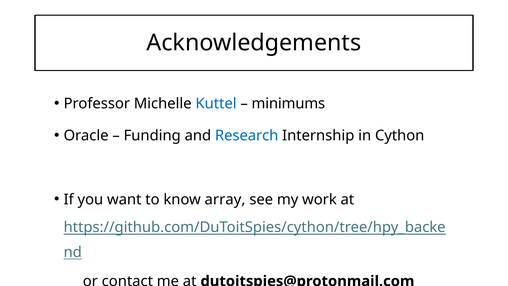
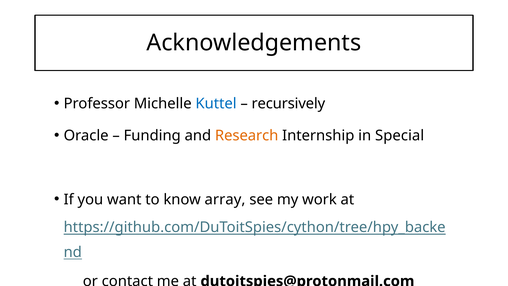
minimums: minimums -> recursively (288, 104)
Research colour: blue -> orange (247, 136)
Cython: Cython -> Special (400, 136)
